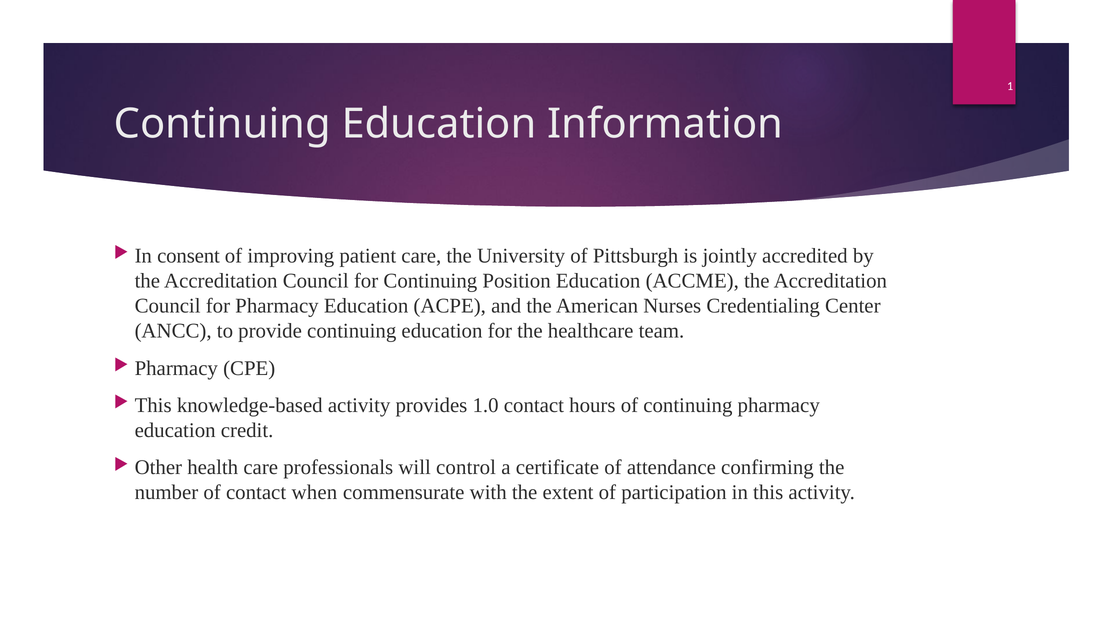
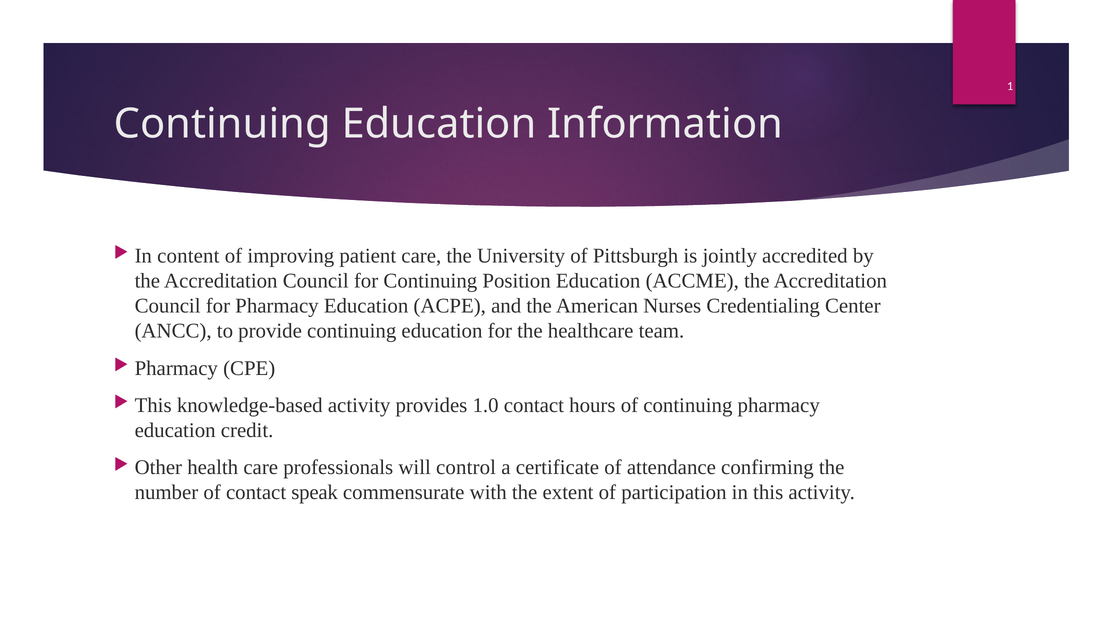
consent: consent -> content (188, 256)
when: when -> speak (315, 493)
